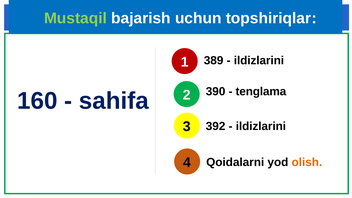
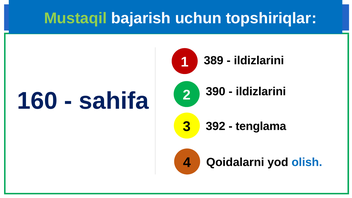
tenglama: tenglama -> ildizlarini (261, 92)
ildizlarini: ildizlarini -> tenglama (261, 126)
olish colour: orange -> blue (307, 162)
